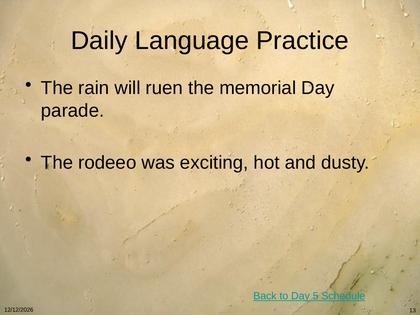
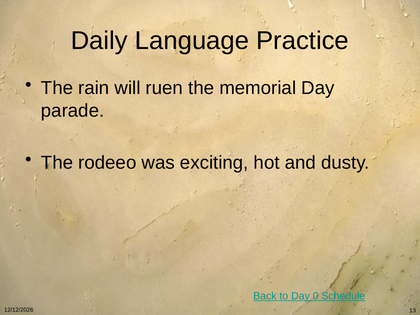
5: 5 -> 0 (316, 296)
